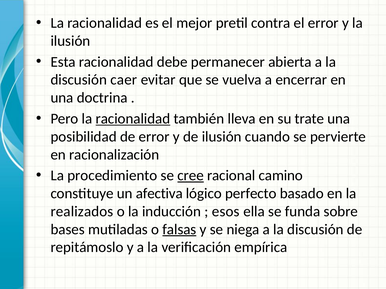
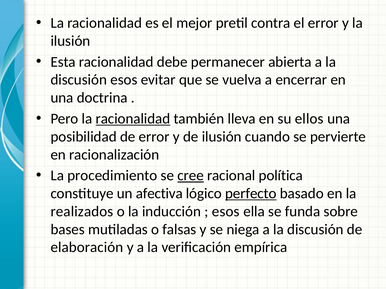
discusión caer: caer -> esos (124, 80)
trate: trate -> ellos (309, 119)
camino: camino -> política (281, 176)
perfecto underline: none -> present (251, 194)
falsas underline: present -> none (179, 230)
repitámoslo: repitámoslo -> elaboración (87, 248)
